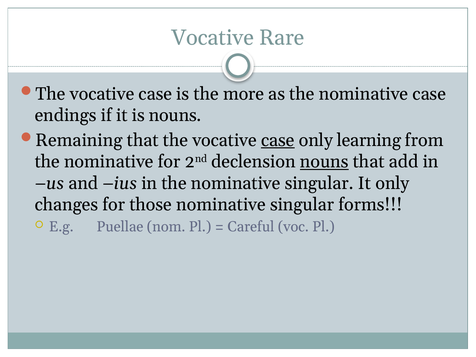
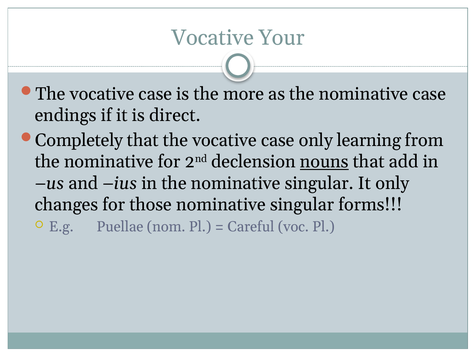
Rare: Rare -> Your (282, 37)
is nouns: nouns -> direct (175, 115)
Remaining: Remaining -> Completely (79, 140)
case underline: present -> none (278, 140)
